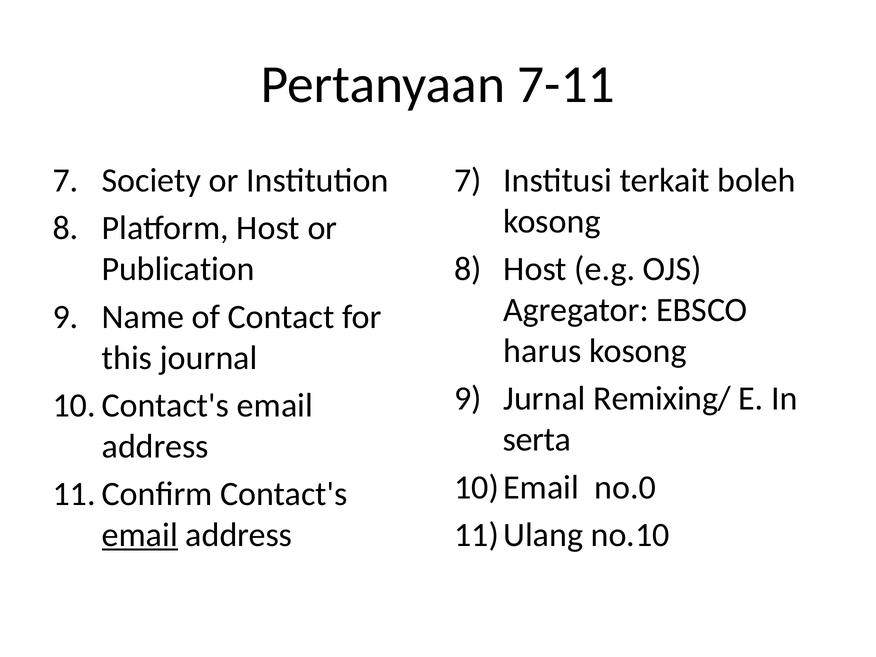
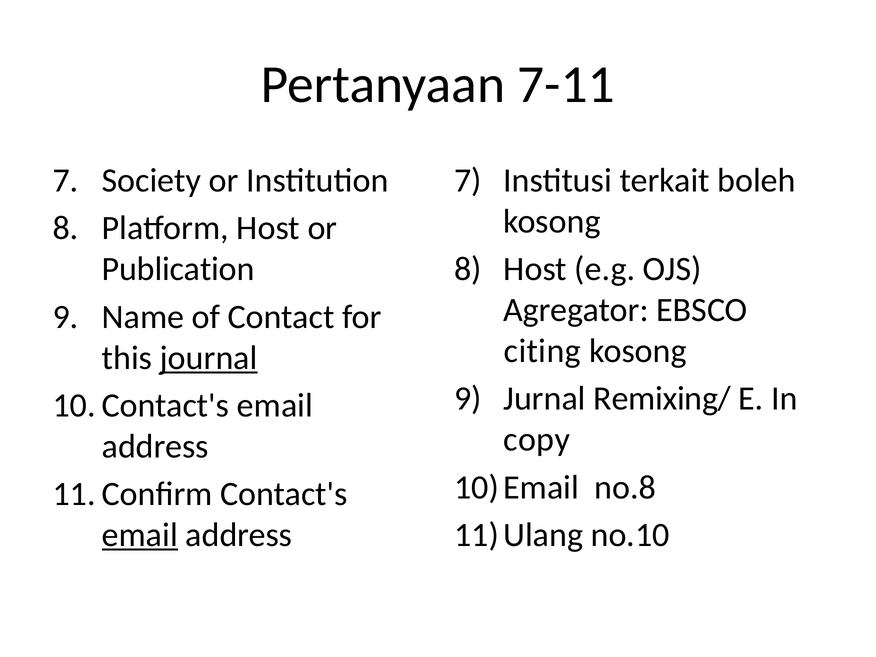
harus: harus -> citing (542, 351)
journal underline: none -> present (209, 358)
serta: serta -> copy (537, 440)
no.0: no.0 -> no.8 (625, 487)
